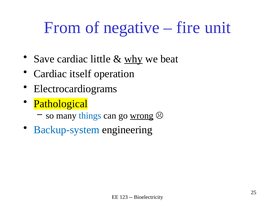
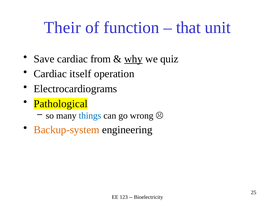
From: From -> Their (62, 28)
negative: negative -> function (131, 28)
fire: fire -> that (188, 28)
little: little -> from (101, 59)
beat: beat -> quiz (169, 59)
wrong underline: present -> none (142, 116)
Backup-system colour: blue -> orange (67, 130)
